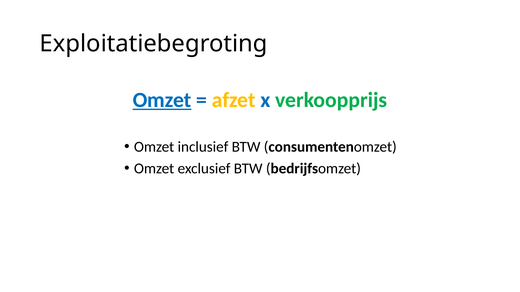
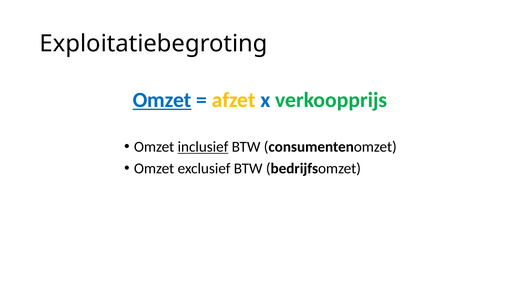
inclusief underline: none -> present (203, 147)
